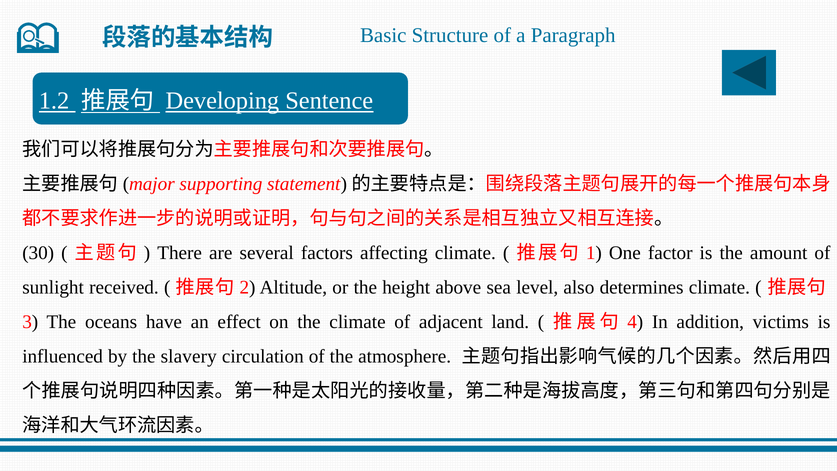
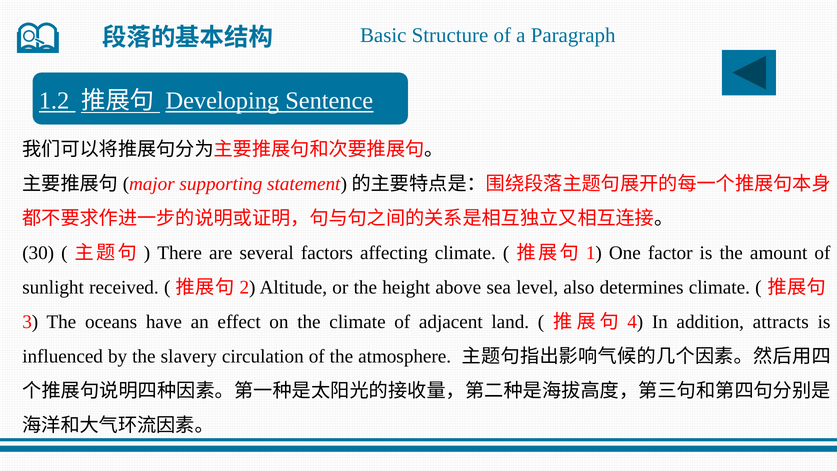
victims: victims -> attracts (781, 322)
